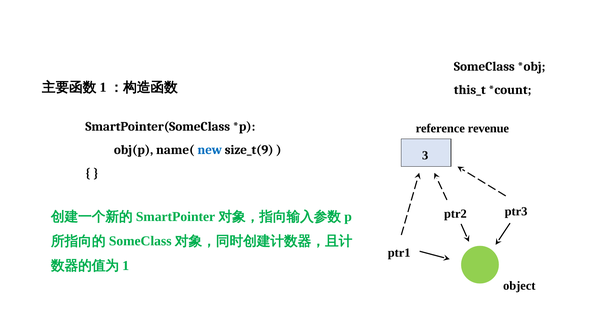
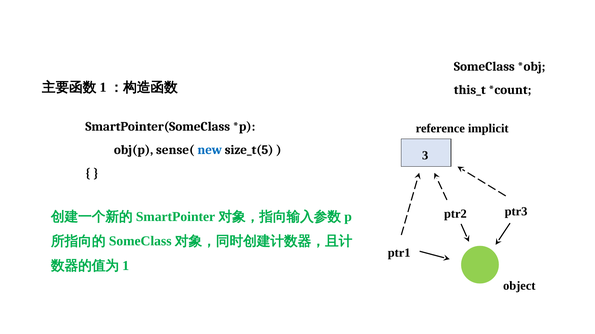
revenue: revenue -> implicit (488, 129)
name(: name( -> sense( (175, 150)
size_t(9: size_t(9 -> size_t(5 (249, 150)
